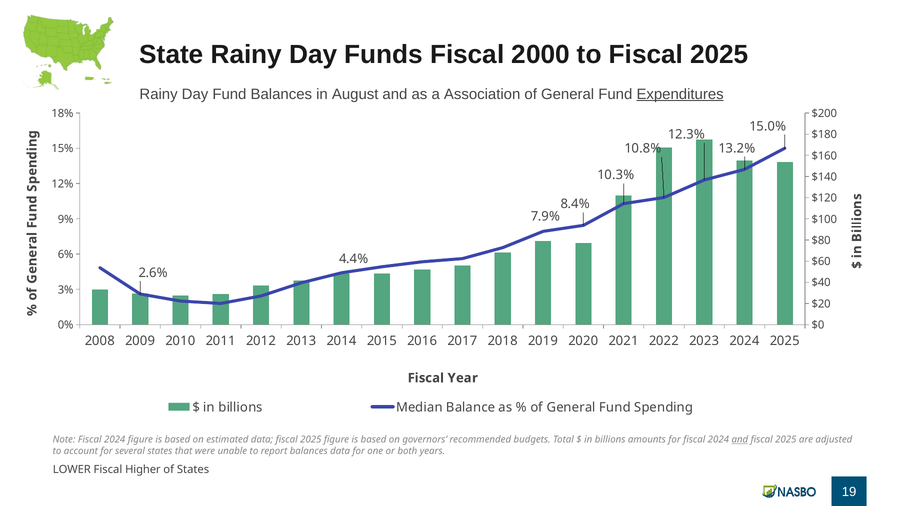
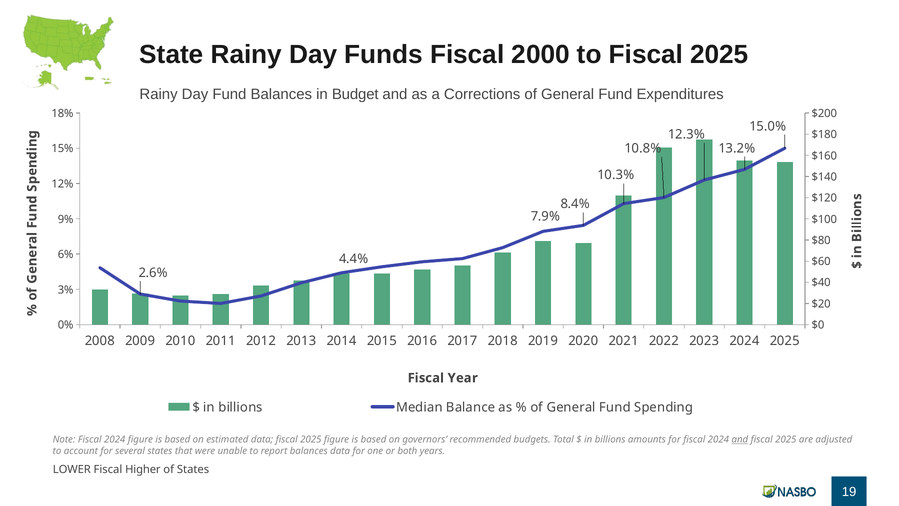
August: August -> Budget (355, 94)
Association: Association -> Corrections (482, 94)
Expenditures underline: present -> none (680, 94)
